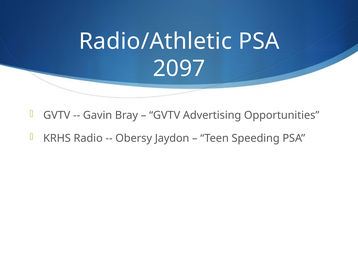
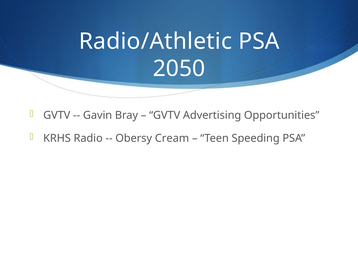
2097: 2097 -> 2050 (179, 69)
Jaydon: Jaydon -> Cream (172, 138)
